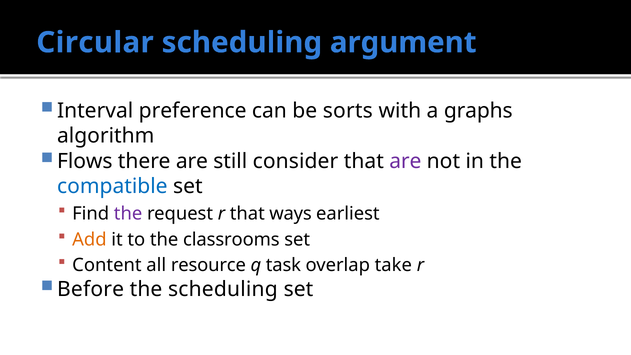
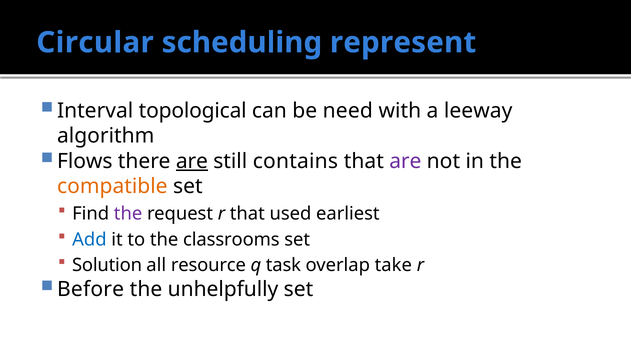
argument: argument -> represent (403, 43)
preference: preference -> topological (193, 111)
sorts: sorts -> need (348, 111)
graphs: graphs -> leeway (478, 111)
are underline: none -> present (192, 161)
consider: consider -> contains (295, 161)
compatible colour: blue -> orange (112, 186)
ways: ways -> used (290, 214)
Add colour: orange -> blue (89, 239)
Content: Content -> Solution (107, 265)
the scheduling: scheduling -> unhelpfully (223, 289)
